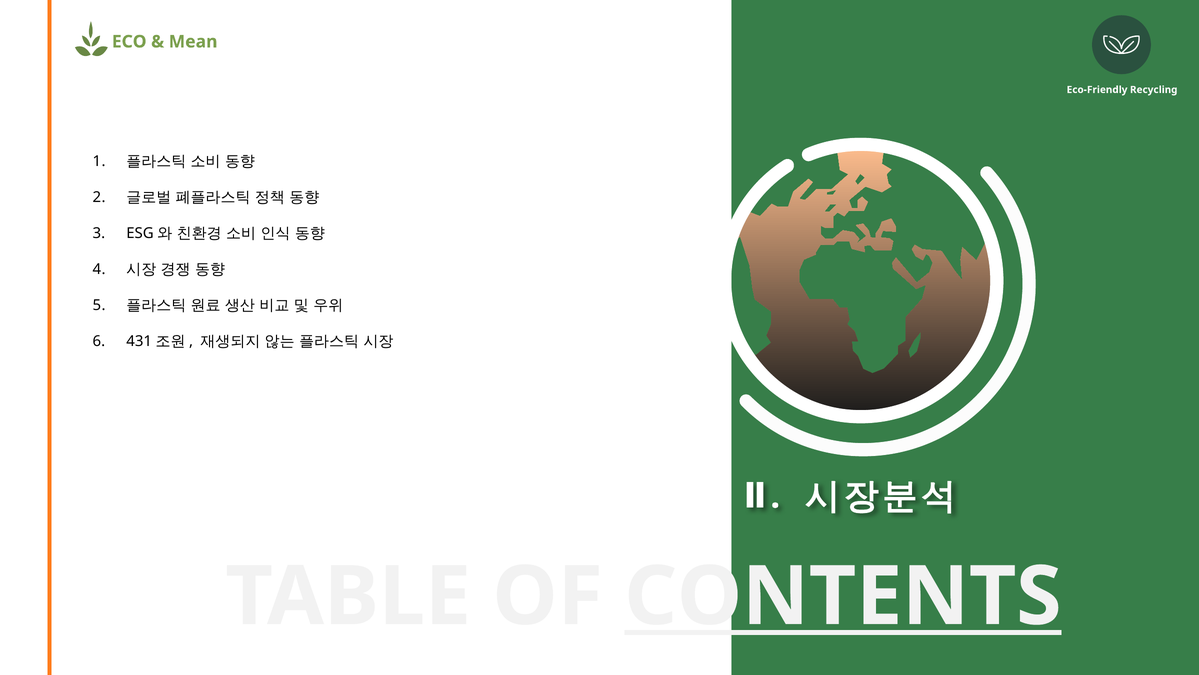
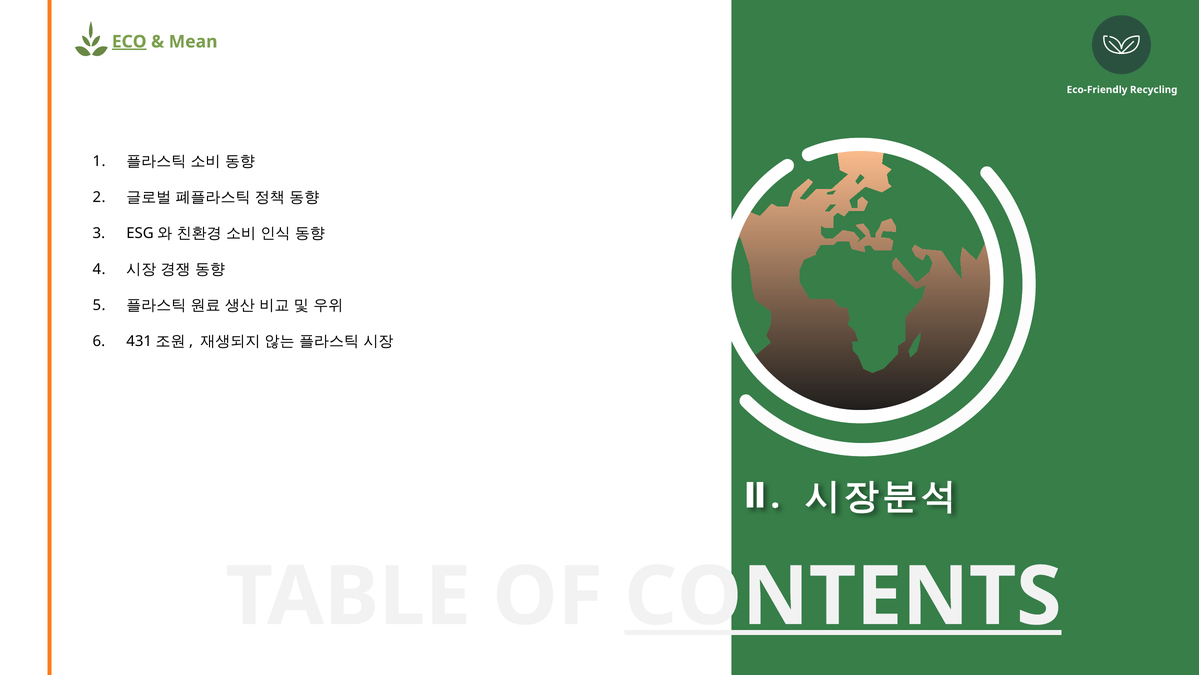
ECO underline: none -> present (129, 42)
